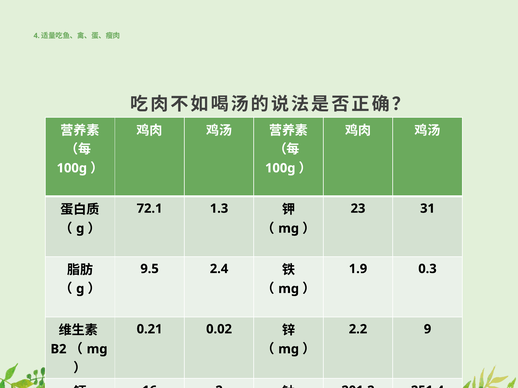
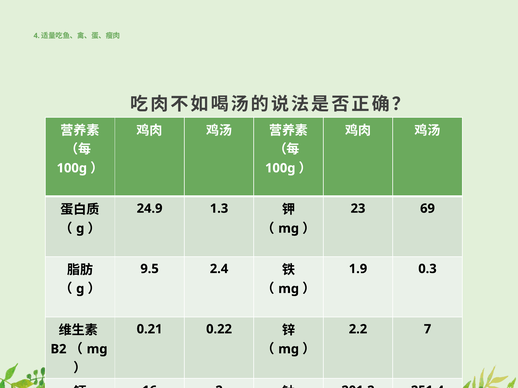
72.1: 72.1 -> 24.9 (150, 209)
31: 31 -> 69 (428, 209)
0.02: 0.02 -> 0.22 (219, 330)
9: 9 -> 7 (428, 330)
